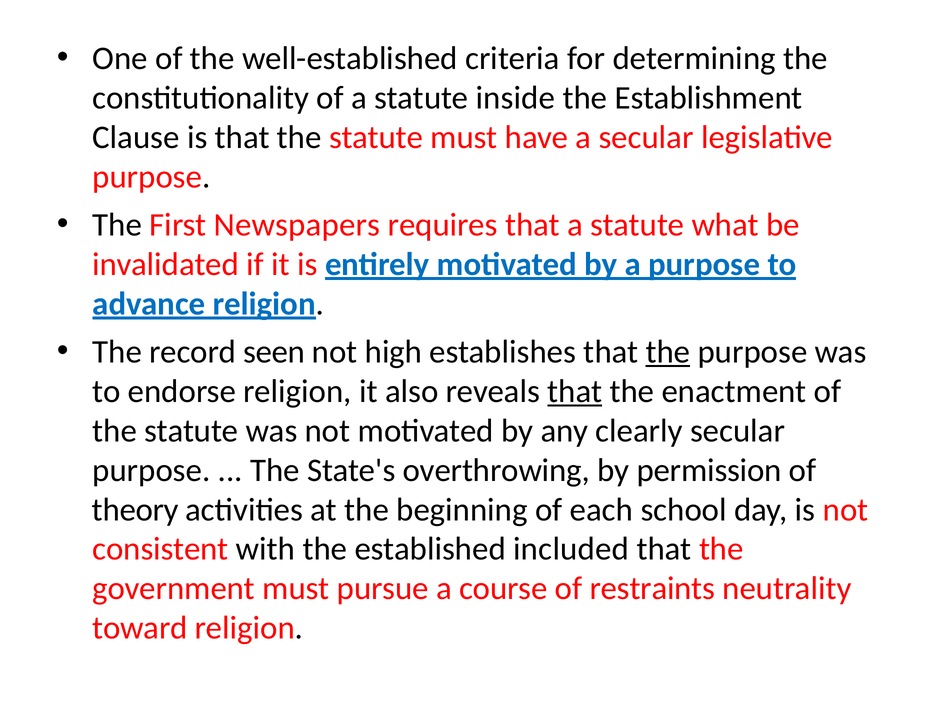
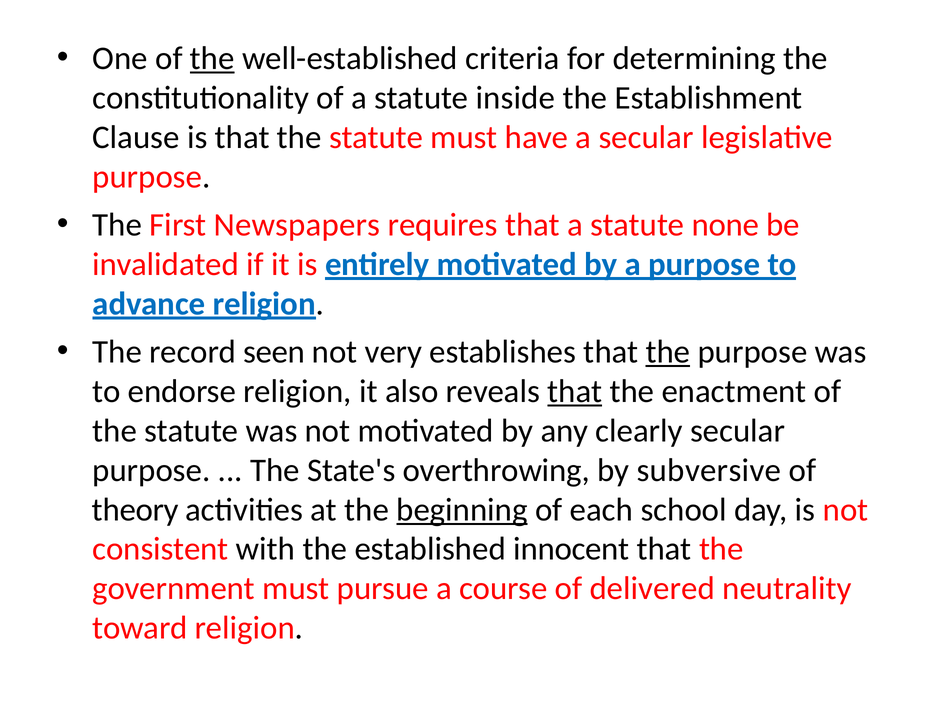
the underline: none -> present (212, 58)
what: what -> none (725, 225)
high: high -> very (393, 352)
permission: permission -> subversive (709, 470)
beginning underline: none -> present (462, 510)
included: included -> innocent (571, 549)
restraints: restraints -> delivered (652, 589)
